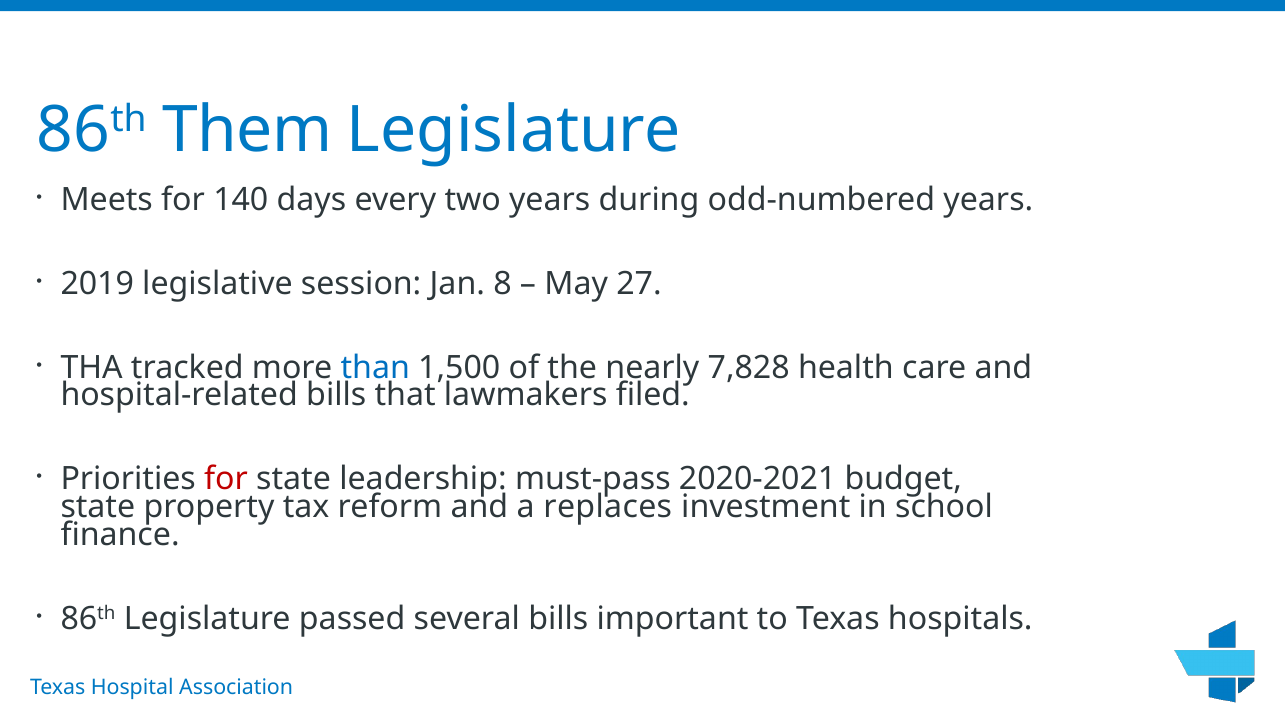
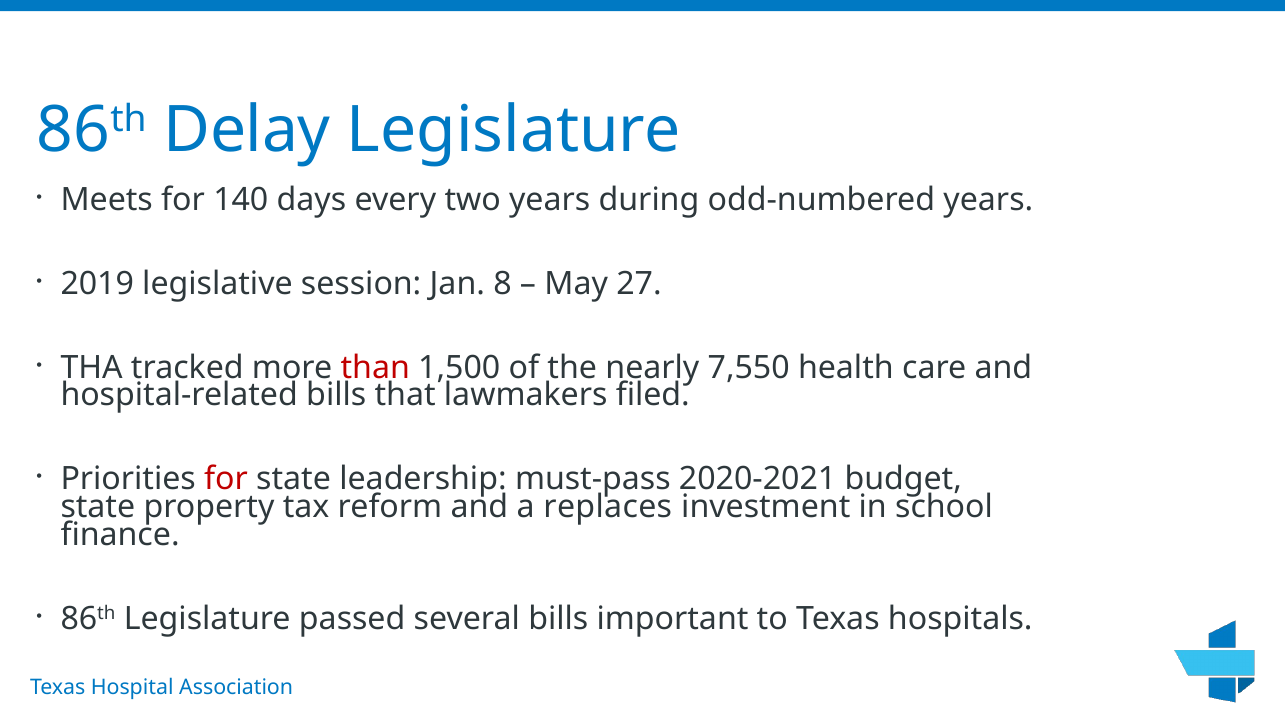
Them: Them -> Delay (247, 130)
than colour: blue -> red (375, 367)
7,828: 7,828 -> 7,550 (749, 367)
